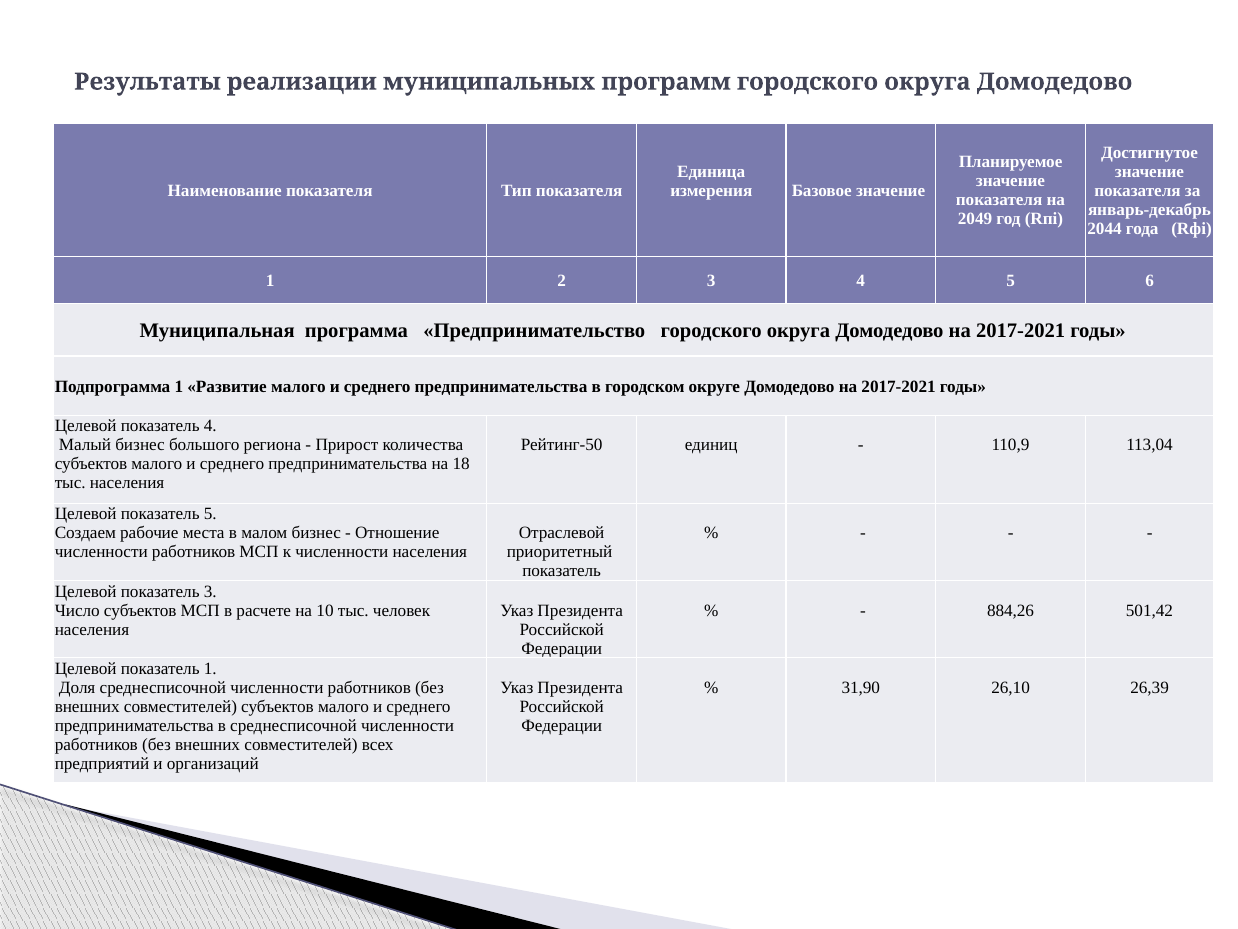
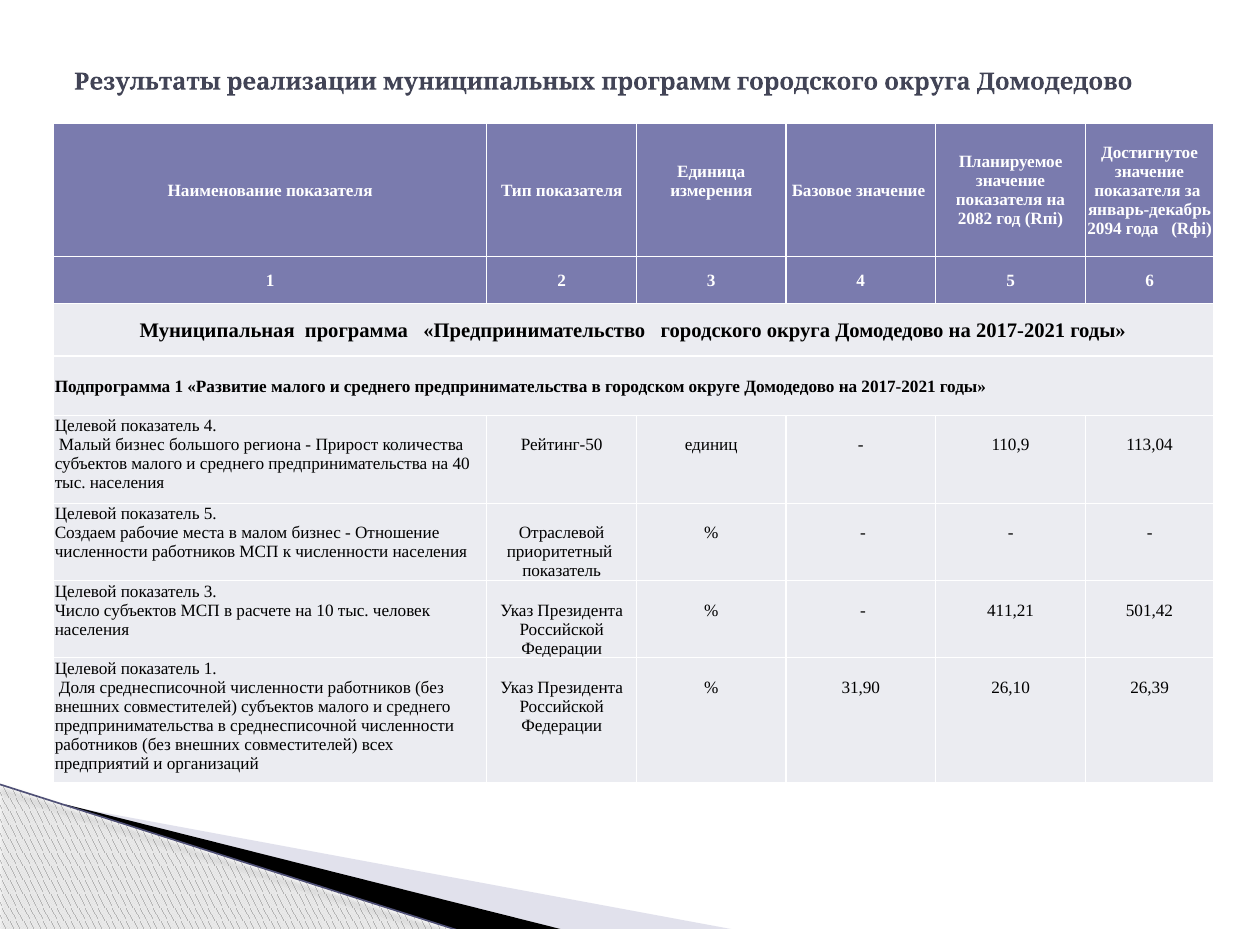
2049: 2049 -> 2082 (975, 219)
2044: 2044 -> 2094 (1105, 228)
18: 18 -> 40 (461, 464)
884,26: 884,26 -> 411,21 (1011, 610)
